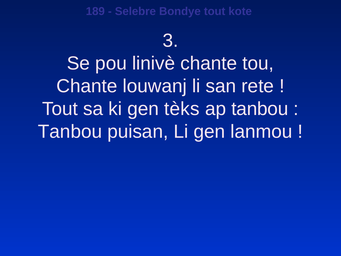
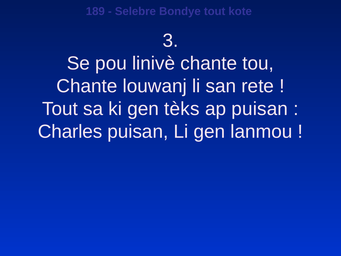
ap tanbou: tanbou -> puisan (260, 109)
Tanbou: Tanbou -> Charles (70, 132)
